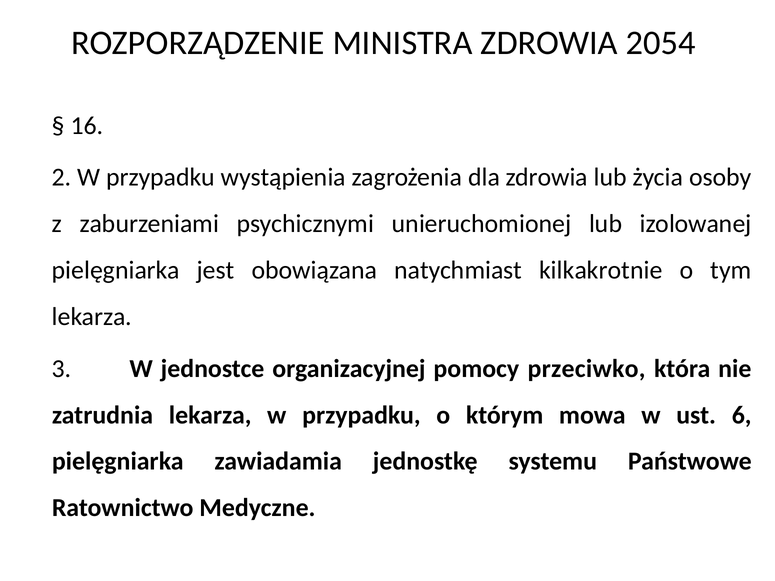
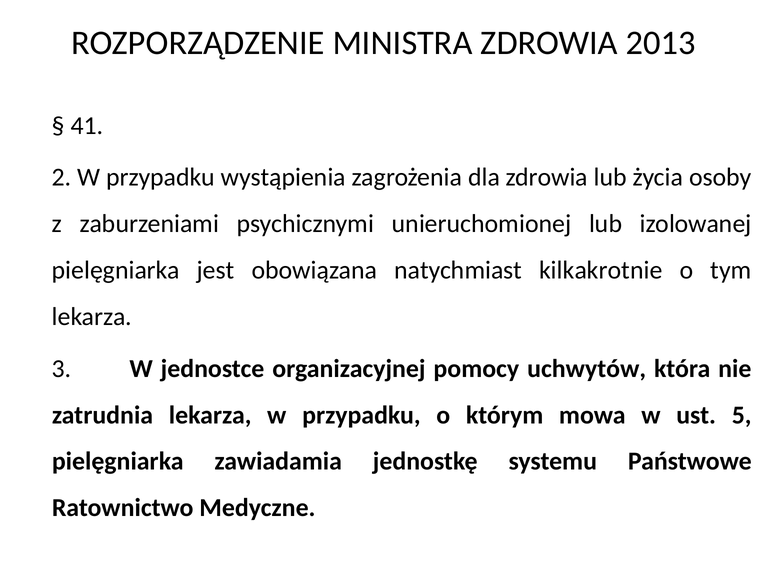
2054: 2054 -> 2013 (661, 43)
16: 16 -> 41 (87, 126)
przeciwko: przeciwko -> uchwytów (587, 369)
6: 6 -> 5 (742, 415)
